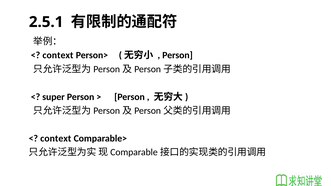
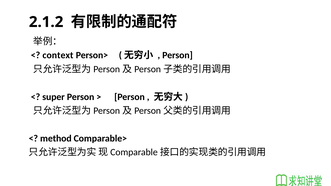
2.5.1: 2.5.1 -> 2.1.2 (46, 22)
context: context -> method (56, 139)
